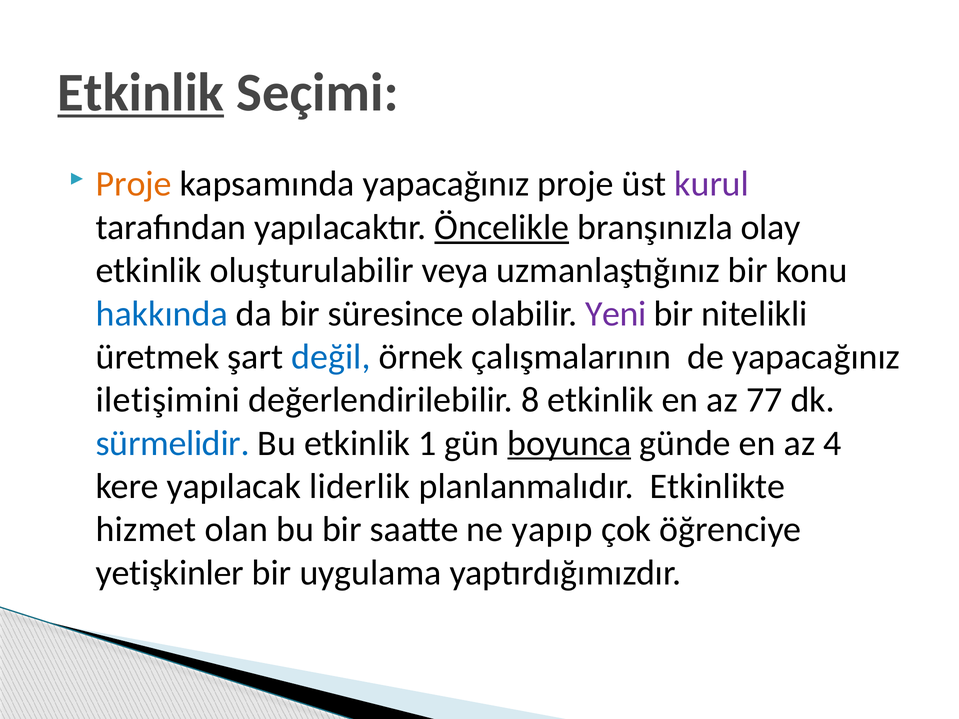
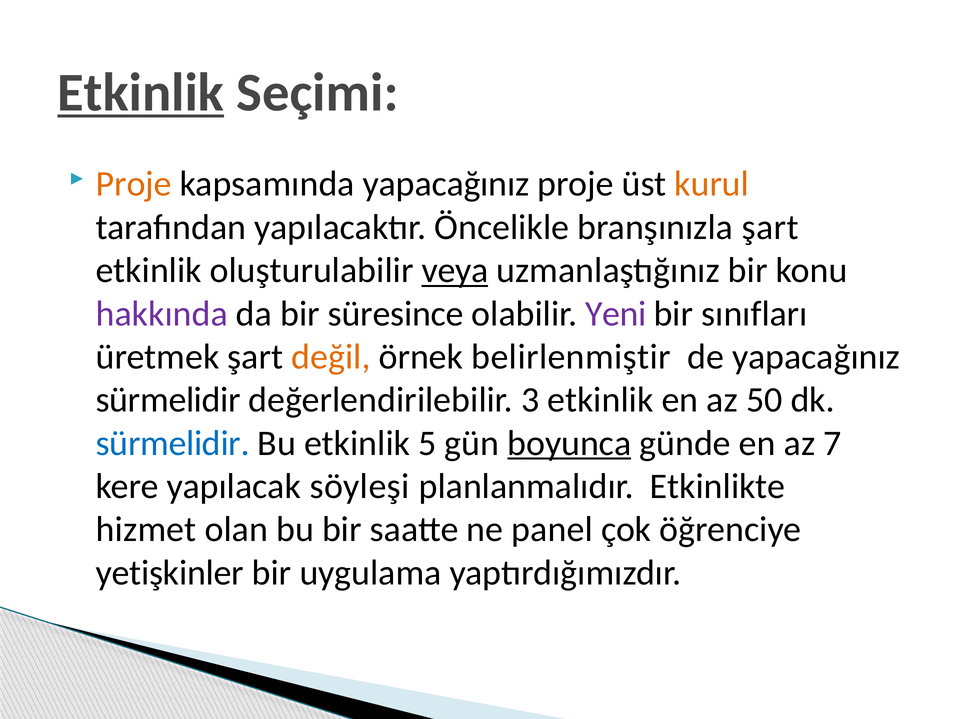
kurul colour: purple -> orange (712, 184)
Öncelikle underline: present -> none (502, 227)
branşınızla olay: olay -> şart (770, 227)
veya underline: none -> present (455, 271)
hakkında colour: blue -> purple (162, 314)
nitelikli: nitelikli -> sınıfları (755, 314)
değil colour: blue -> orange (331, 357)
çalışmalarının: çalışmalarının -> belirlenmiştir (571, 357)
iletişimini: iletişimini -> sürmelidir (168, 400)
8: 8 -> 3 (530, 400)
77: 77 -> 50 (764, 400)
1: 1 -> 5 (427, 443)
4: 4 -> 7 (832, 443)
liderlik: liderlik -> söyleşi (360, 487)
yapıp: yapıp -> panel (552, 530)
